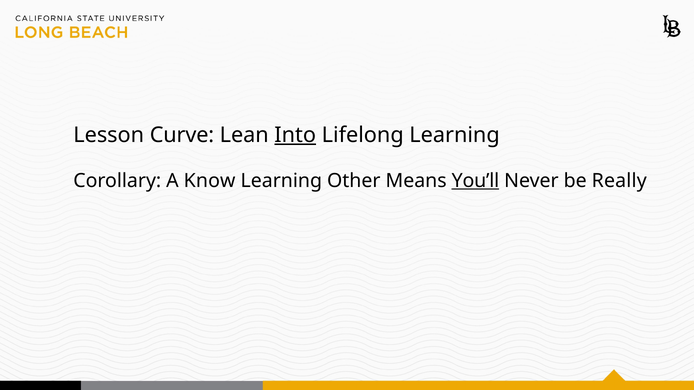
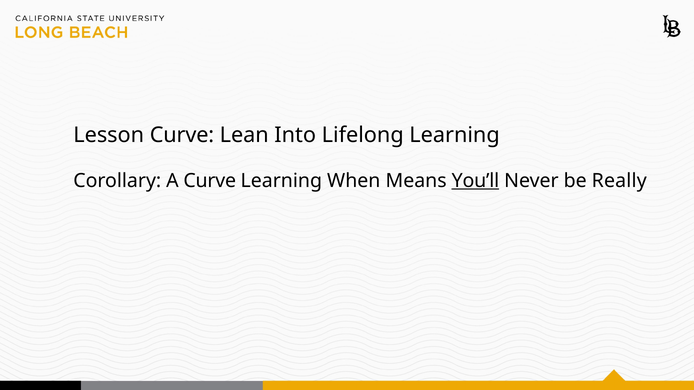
Into underline: present -> none (295, 135)
A Know: Know -> Curve (210, 181)
Other: Other -> When (354, 181)
